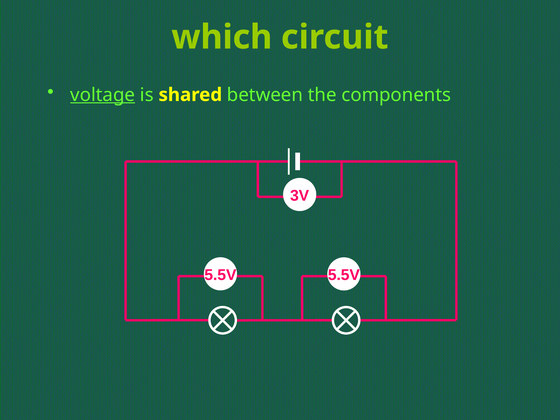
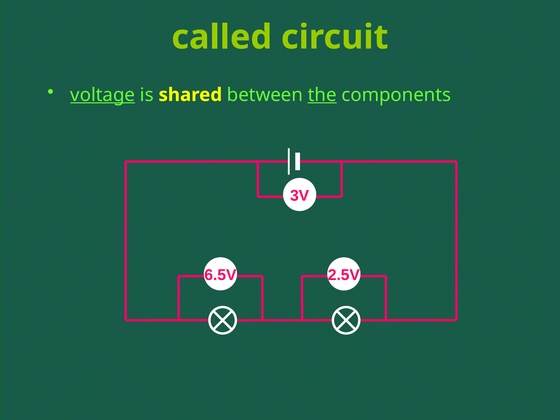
which: which -> called (222, 37)
the underline: none -> present (322, 95)
5.5V: 5.5V -> 6.5V (220, 275)
5.5V: 5.5V -> 2.5V (344, 275)
